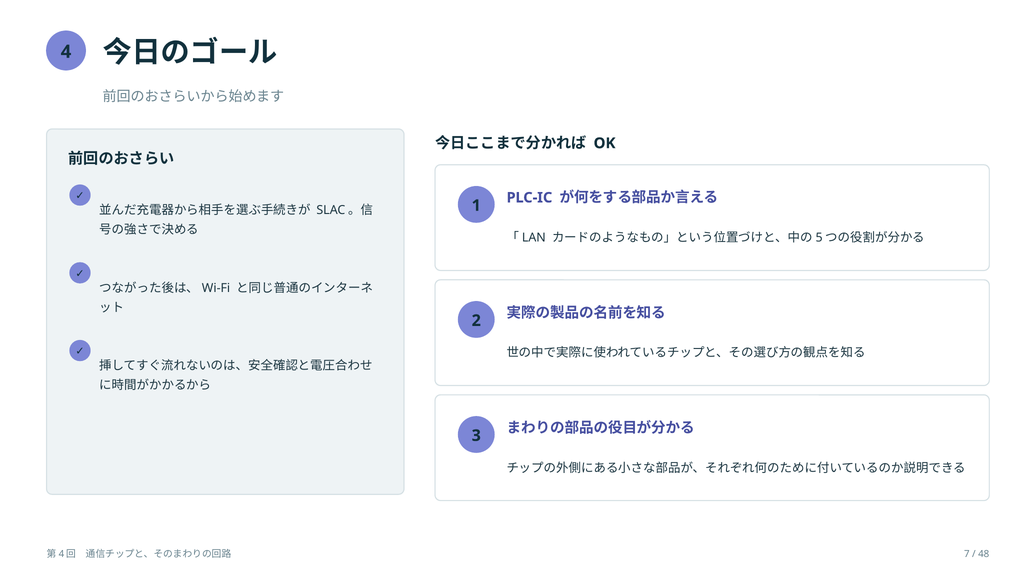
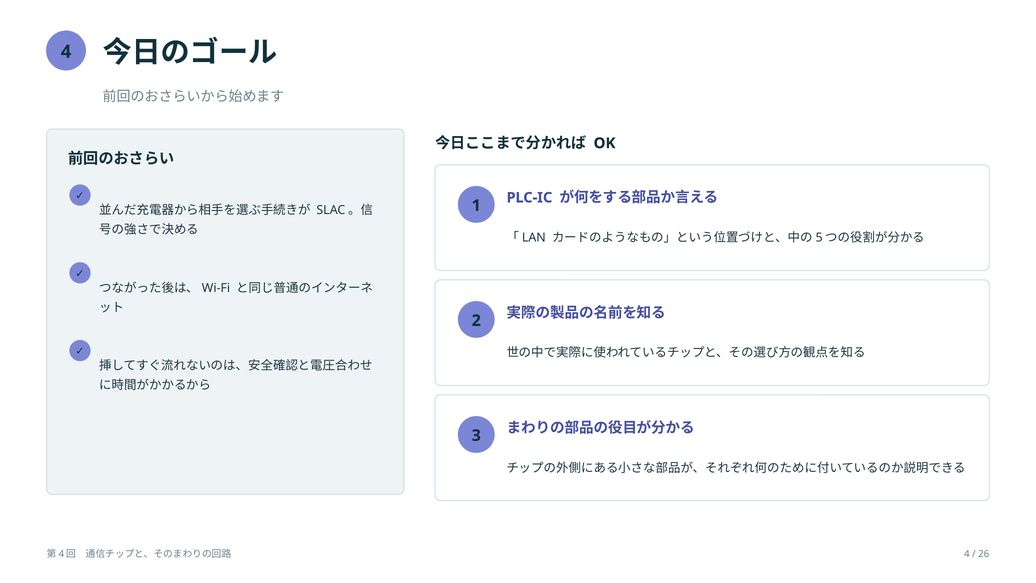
7: 7 -> 4 (967, 554)
48: 48 -> 26 (984, 554)
